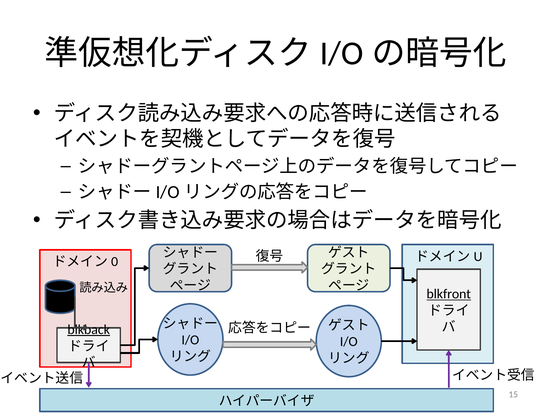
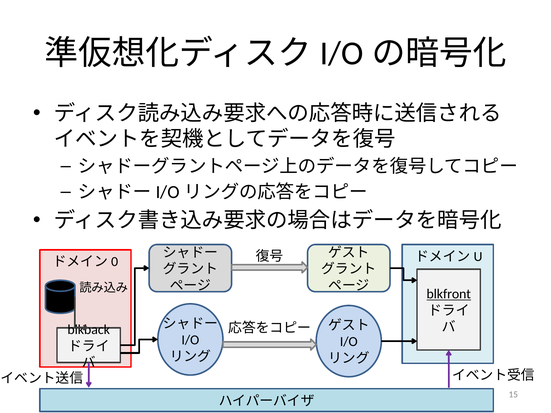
blkback underline: present -> none (89, 330)
